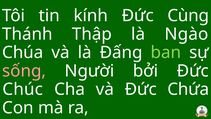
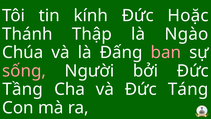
Cùng: Cùng -> Hoặc (188, 16)
ban colour: light green -> pink (166, 52)
Chúc: Chúc -> Tầng (23, 89)
Chứa: Chứa -> Táng (188, 89)
